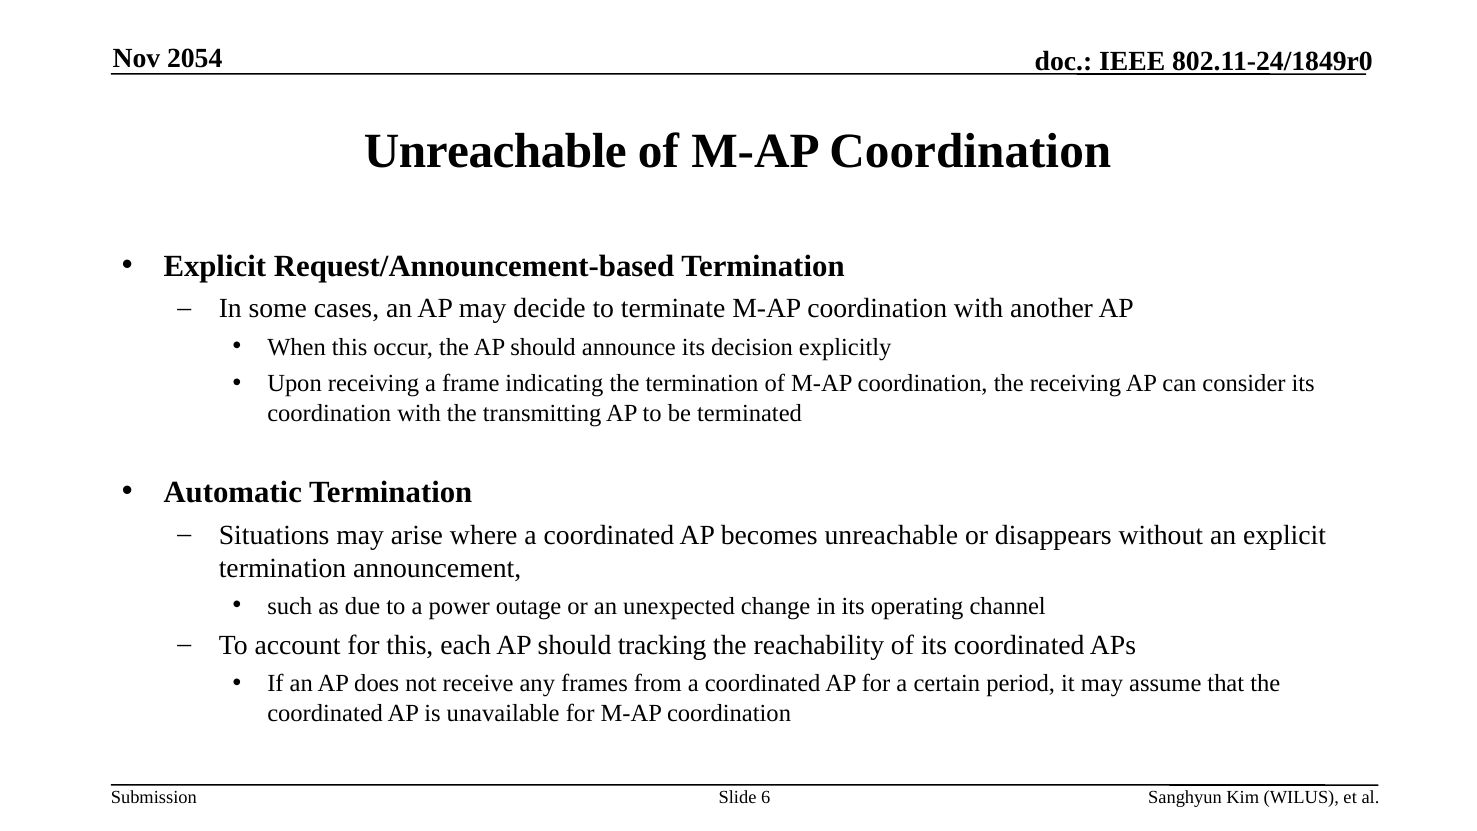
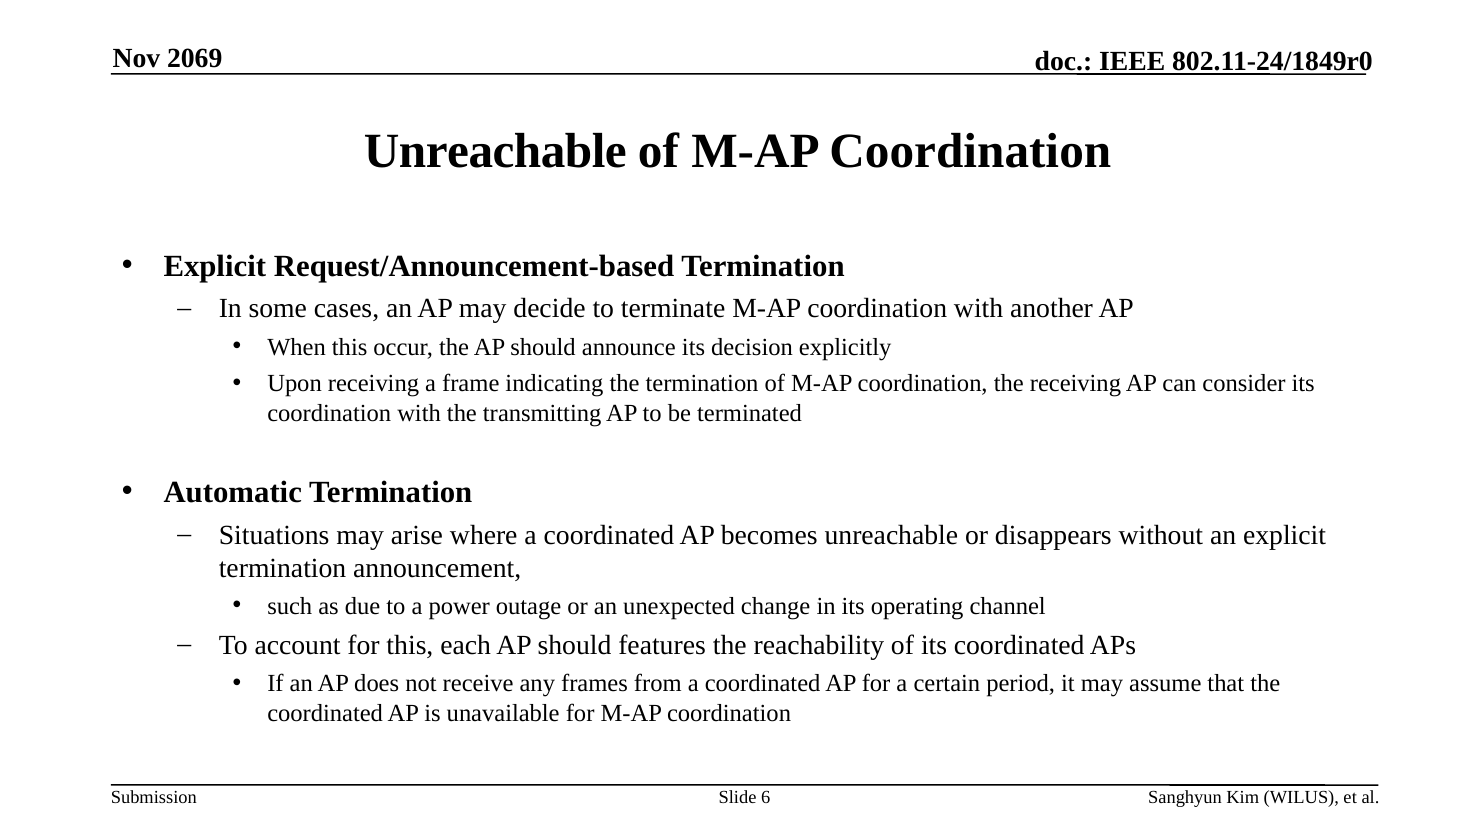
2054: 2054 -> 2069 (195, 59)
tracking: tracking -> features (662, 645)
